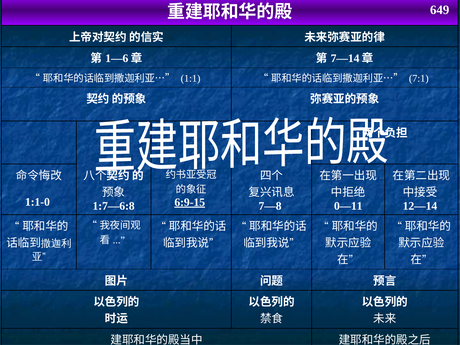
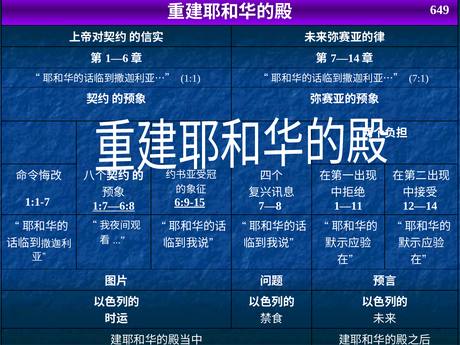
1:1-0: 1:1-0 -> 1:1-7 (37, 202)
1:7—6:8 underline: none -> present (114, 206)
0—11: 0—11 -> 1—11 (348, 206)
